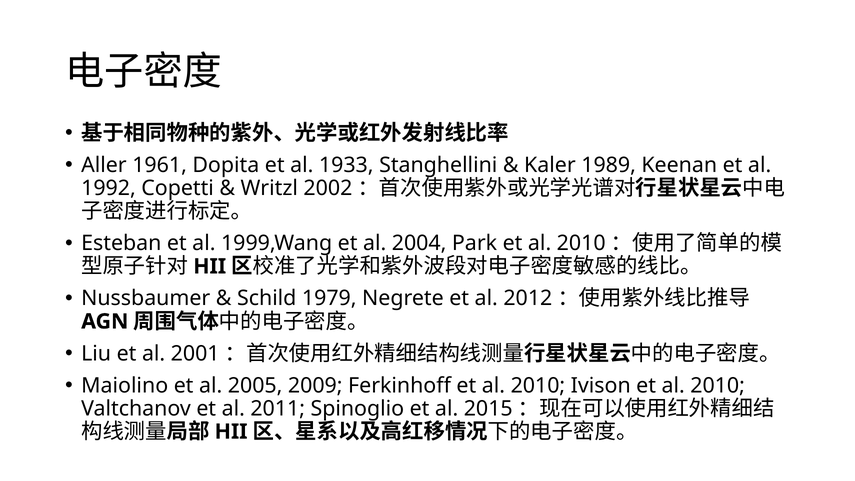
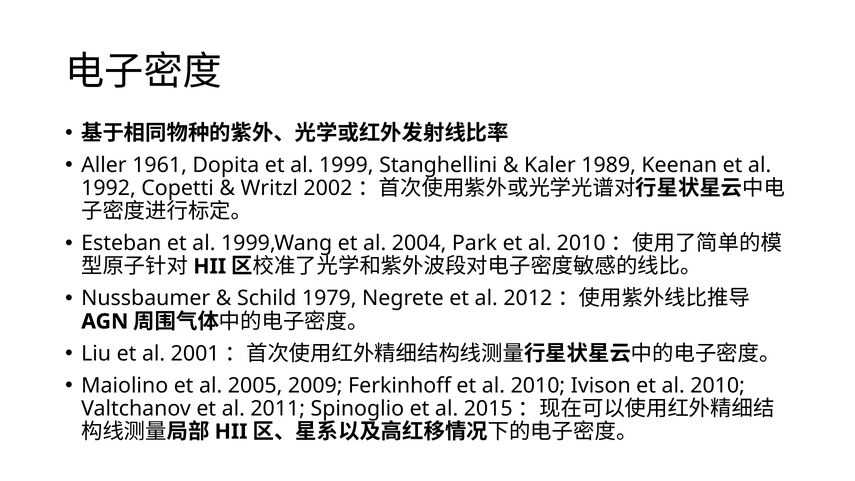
1933: 1933 -> 1999 (346, 165)
